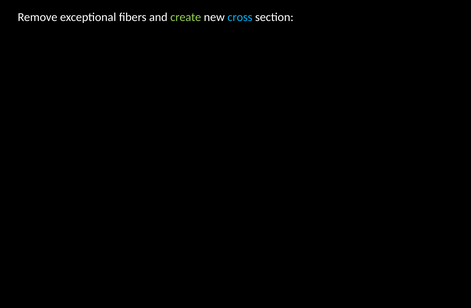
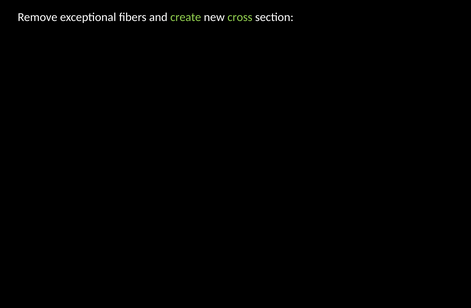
cross colour: light blue -> light green (240, 17)
